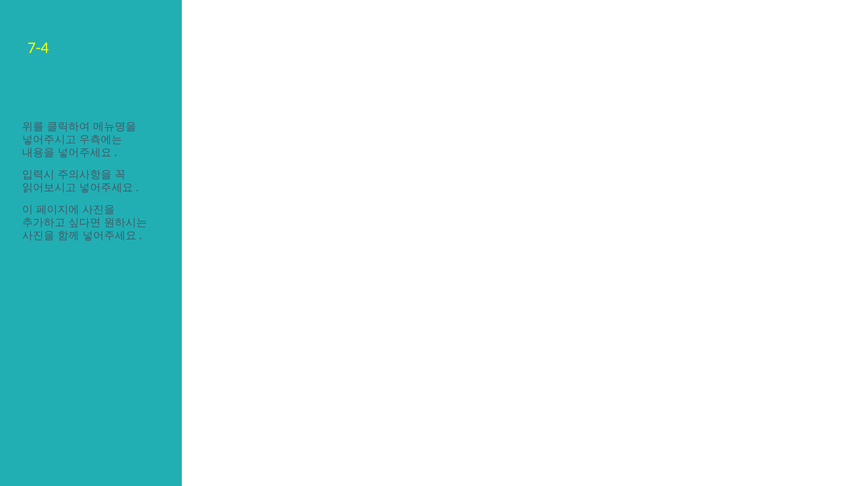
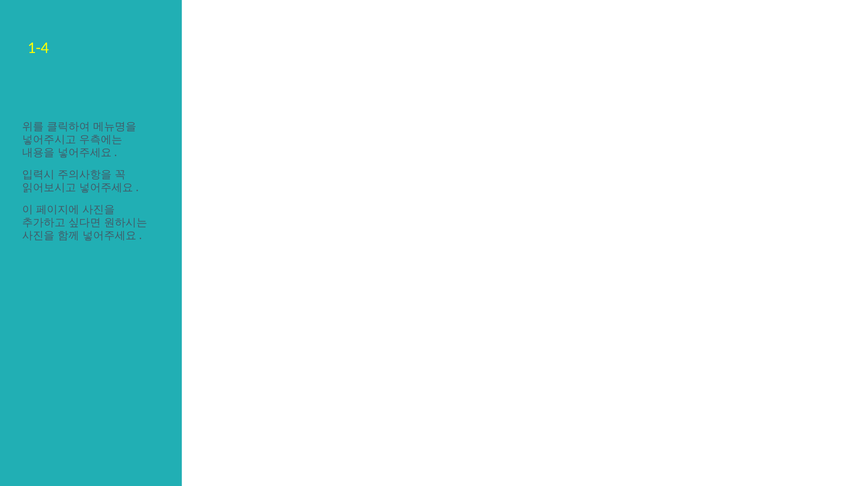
7-4: 7-4 -> 1-4 (38, 48)
